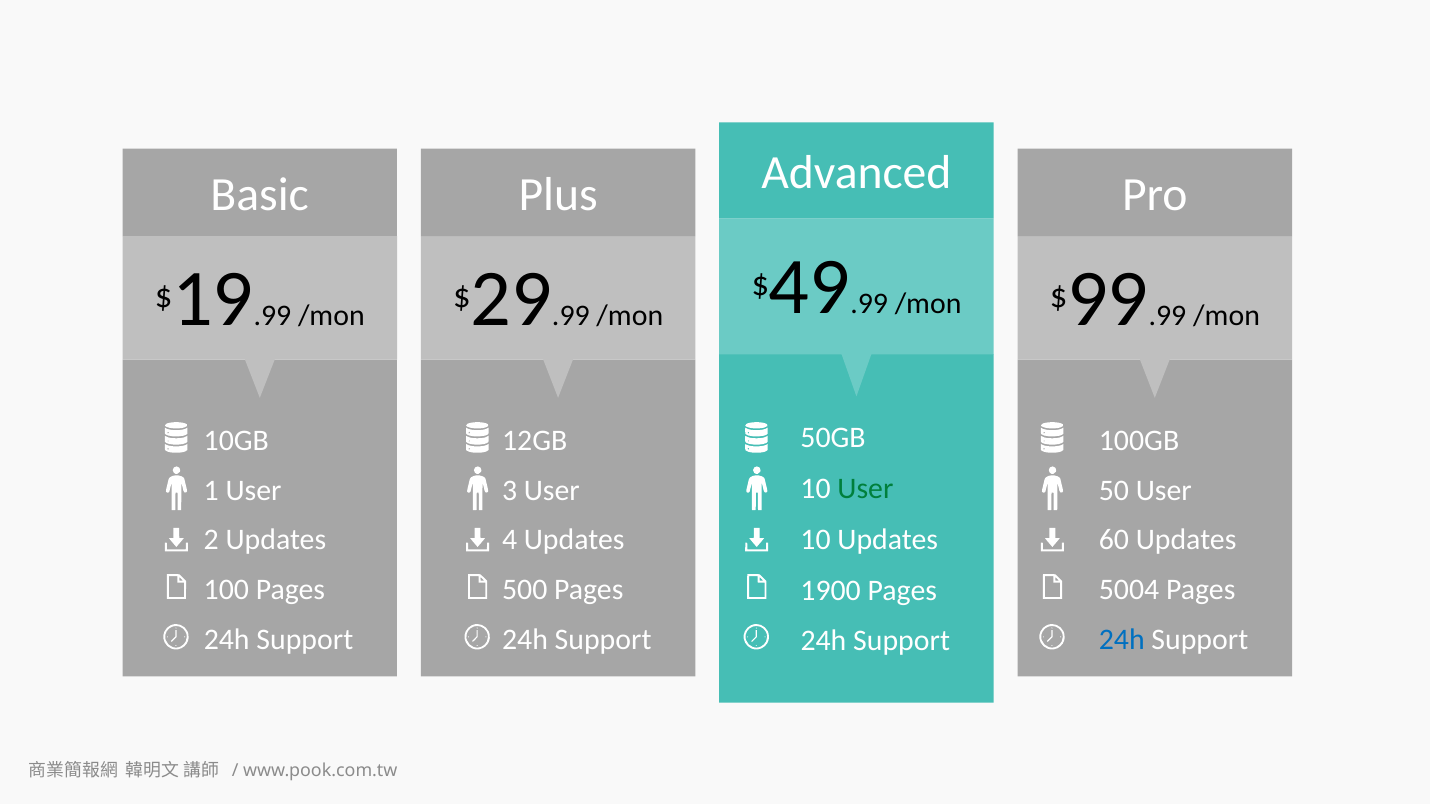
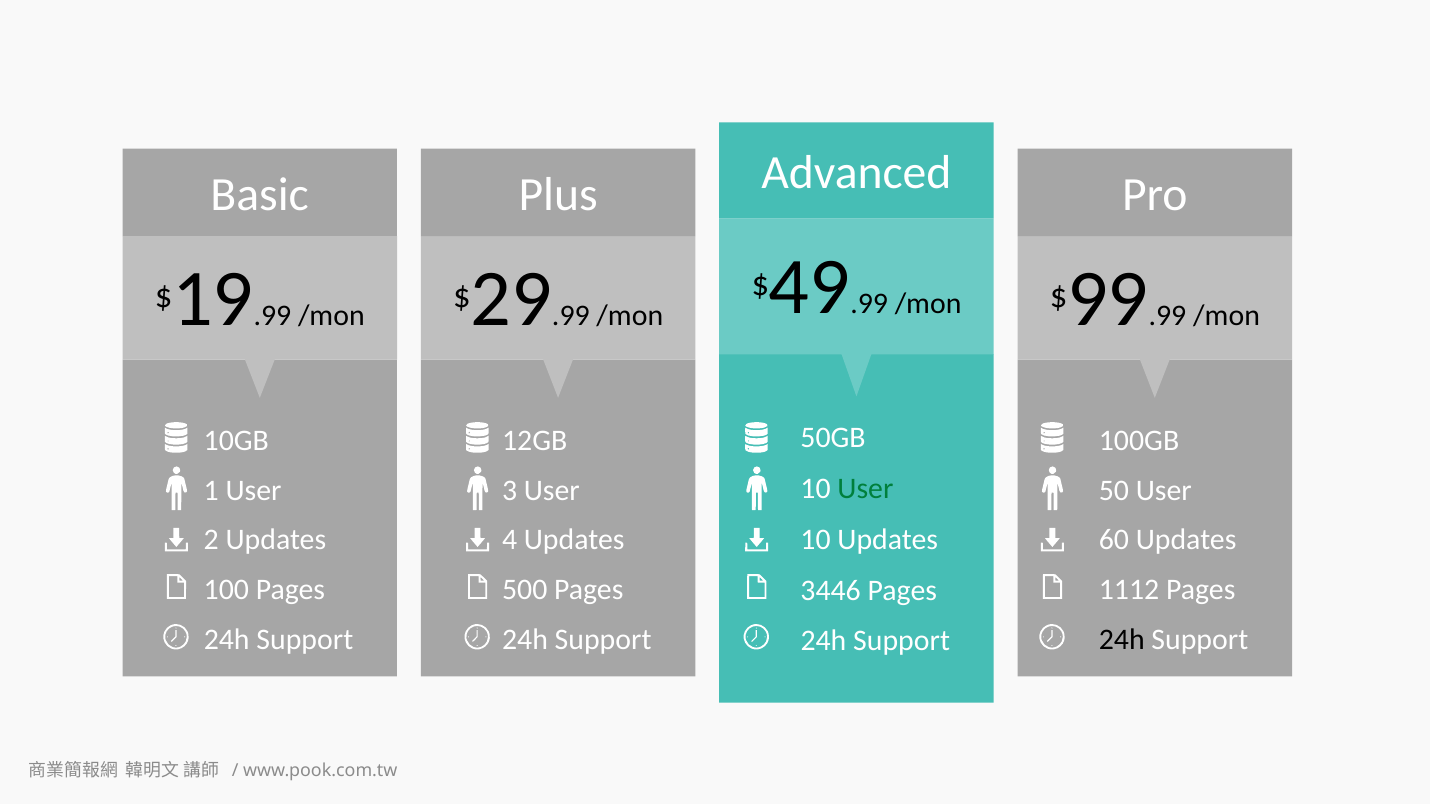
5004: 5004 -> 1112 (1129, 590)
1900: 1900 -> 3446 (831, 591)
24h colour: blue -> black (1122, 640)
